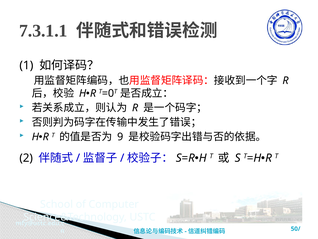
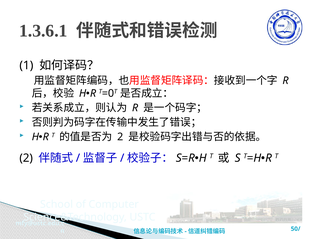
7.3.1.1: 7.3.1.1 -> 1.3.6.1 (43, 31)
9: 9 -> 2 (120, 137)
